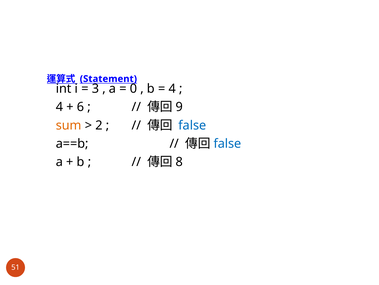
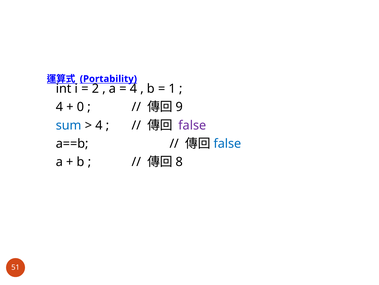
Statement: Statement -> Portability (108, 79)
3: 3 -> 2 (95, 89)
0: 0 -> 4 (133, 89)
4: 4 -> 1 (172, 89)
6: 6 -> 0 (80, 107)
sum colour: orange -> blue (69, 125)
2: 2 -> 4 (99, 125)
false colour: blue -> purple (192, 125)
